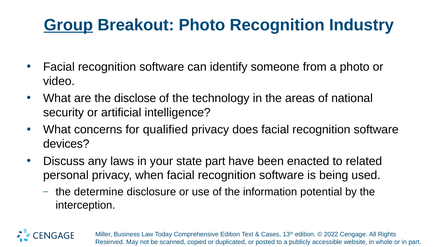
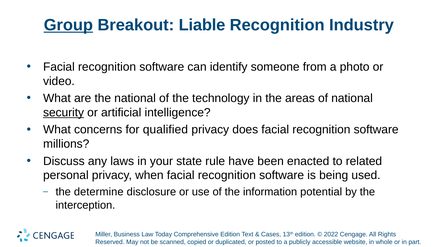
Breakout Photo: Photo -> Liable (202, 25)
the disclose: disclose -> national (135, 98)
security underline: none -> present (64, 112)
devices: devices -> millions (66, 144)
state part: part -> rule (215, 161)
